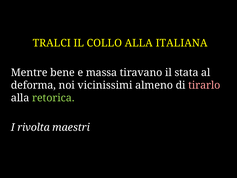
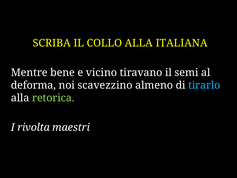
TRALCI: TRALCI -> SCRIBA (52, 43)
massa: massa -> vicino (101, 72)
stata: stata -> semi (186, 72)
vicinissimi: vicinissimi -> scavezzino (105, 85)
tirarlo colour: pink -> light blue (204, 85)
